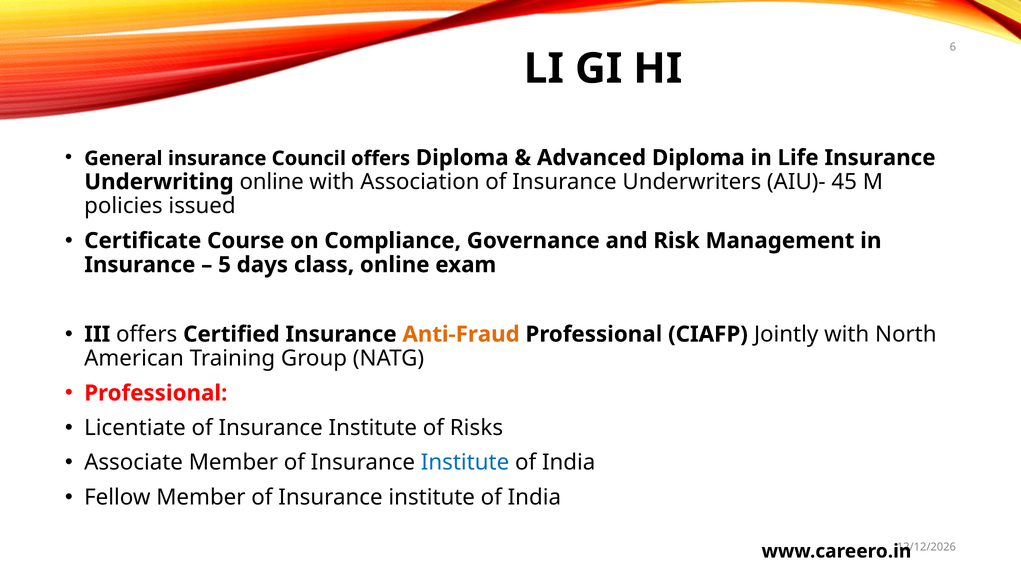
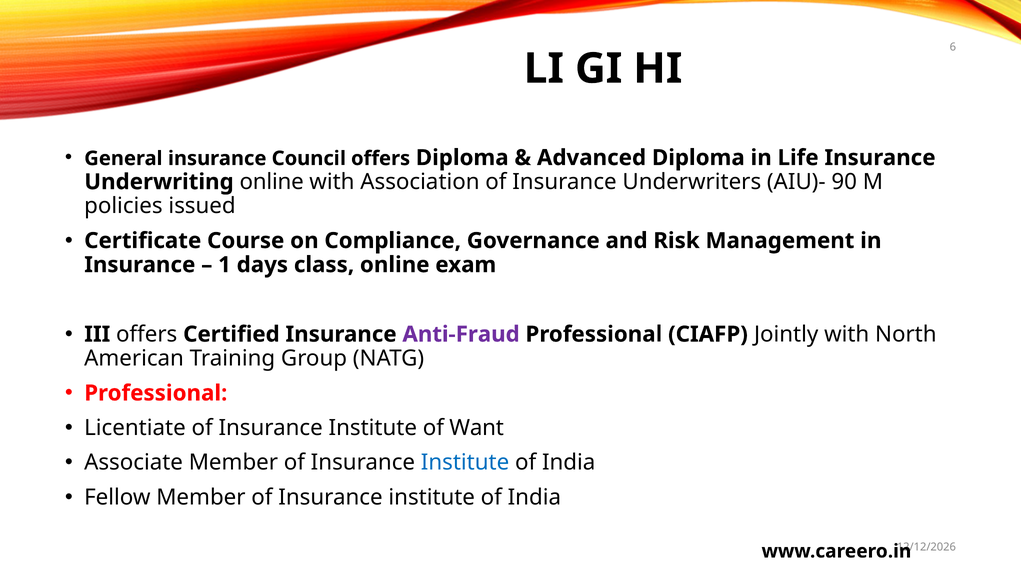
45: 45 -> 90 (844, 182)
5: 5 -> 1 (225, 265)
Anti-Fraud colour: orange -> purple (461, 334)
Risks: Risks -> Want (477, 428)
